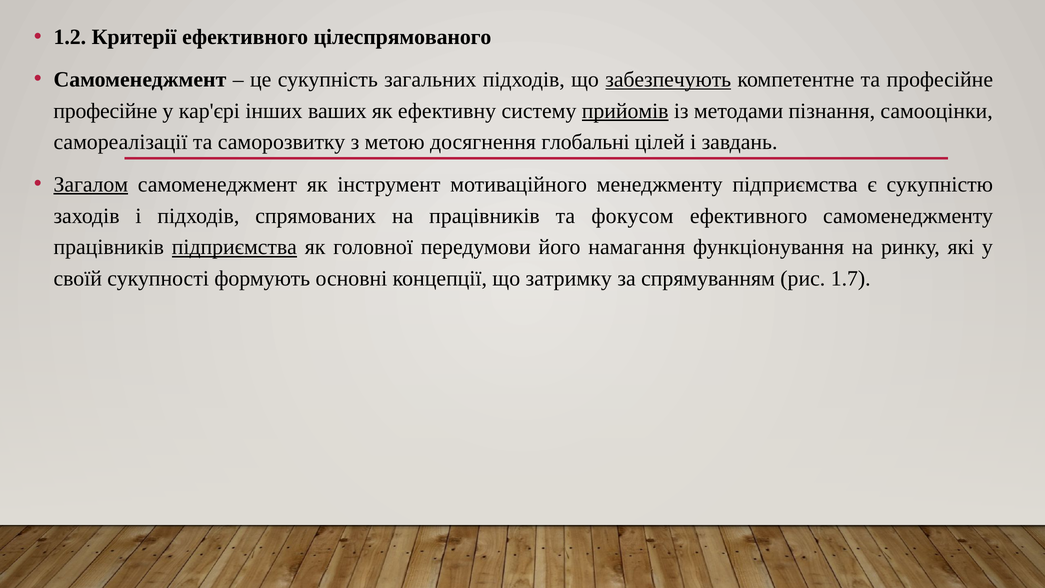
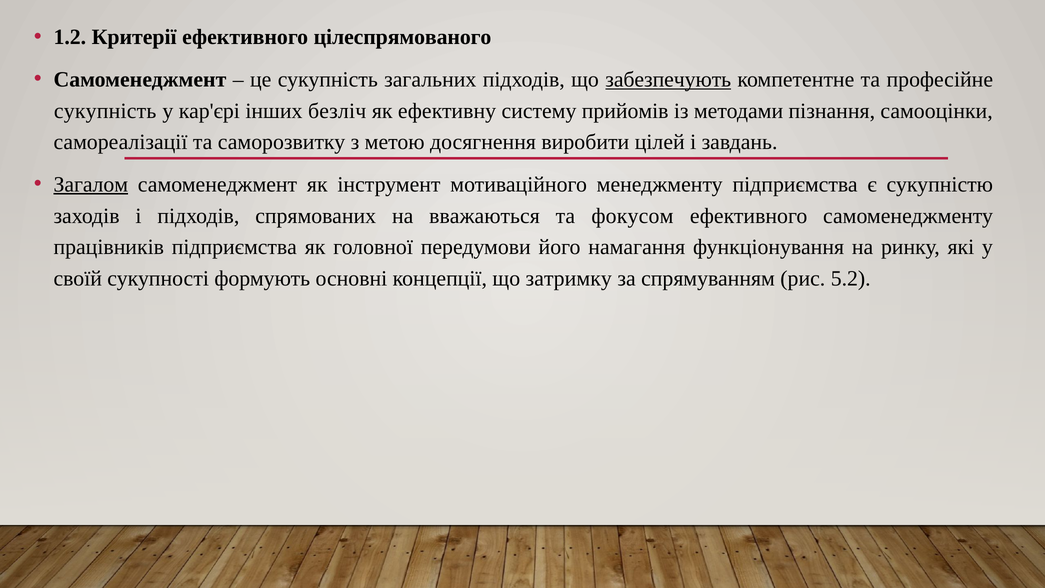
професійне: професійне -> сукупність (105, 111)
ваших: ваших -> безліч (337, 111)
прийомів underline: present -> none (625, 111)
глобальні: глобальні -> виробити (585, 142)
на працівників: працівників -> вважаються (484, 216)
підприємства underline: present -> none (234, 247)
1.7: 1.7 -> 5.2 (851, 279)
